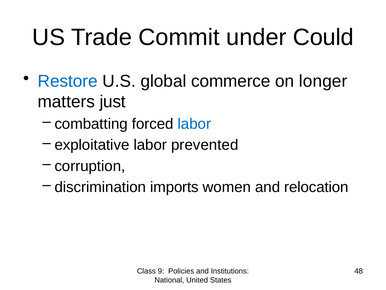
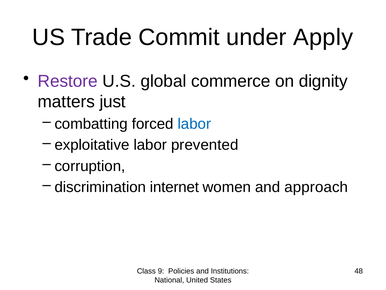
Could: Could -> Apply (323, 37)
Restore colour: blue -> purple (68, 81)
longer: longer -> dignity (323, 81)
imports: imports -> internet (174, 187)
relocation: relocation -> approach (316, 187)
